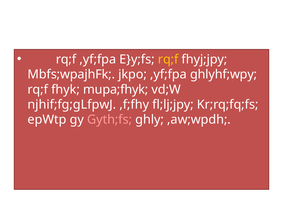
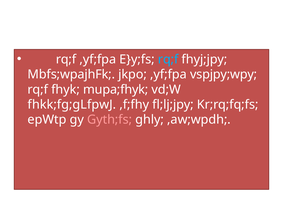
rq;f colour: yellow -> light blue (168, 59)
ghlyhf;wpy: ghlyhf;wpy -> vspjpy;wpy (224, 74)
njhif;fg;gLfpwJ: njhif;fg;gLfpwJ -> fhkk;fg;gLfpwJ (72, 105)
